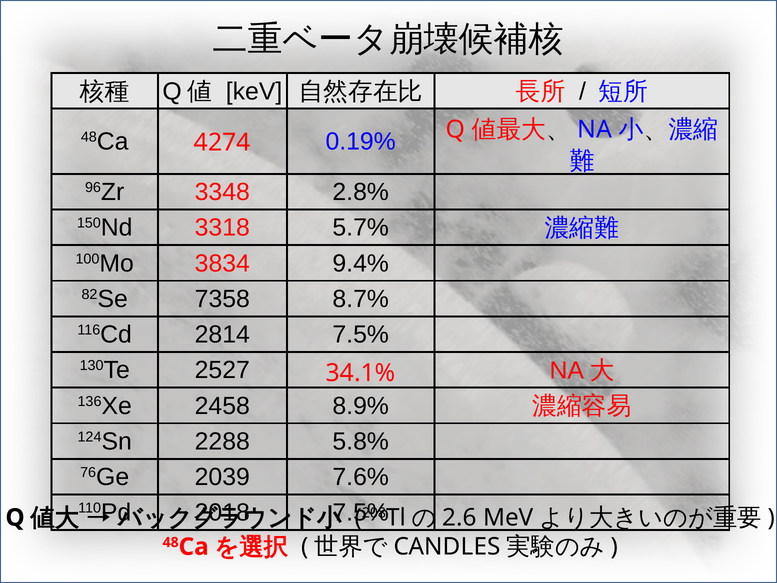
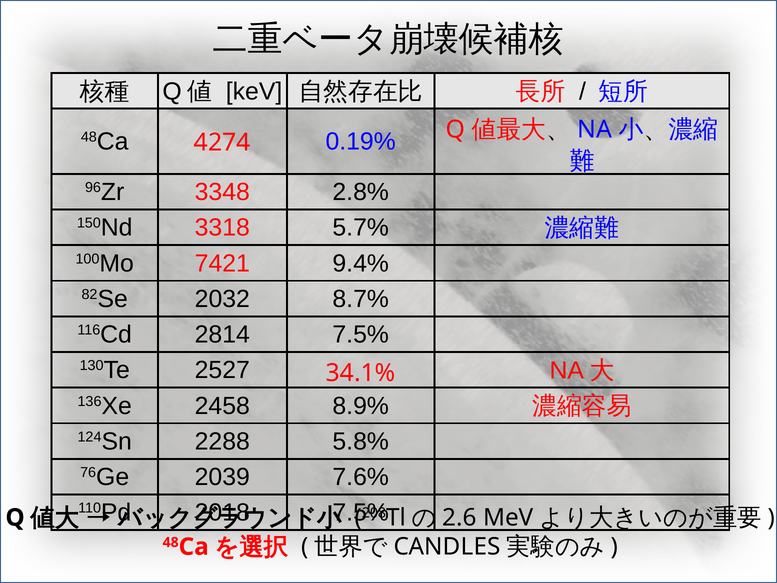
3834: 3834 -> 7421 (222, 263)
7358: 7358 -> 2032 (222, 299)
